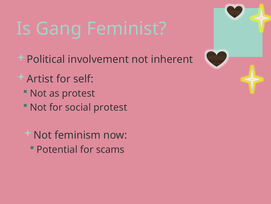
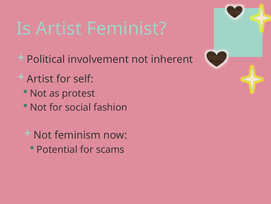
Is Gang: Gang -> Artist (59, 29)
social protest: protest -> fashion (110, 107)
